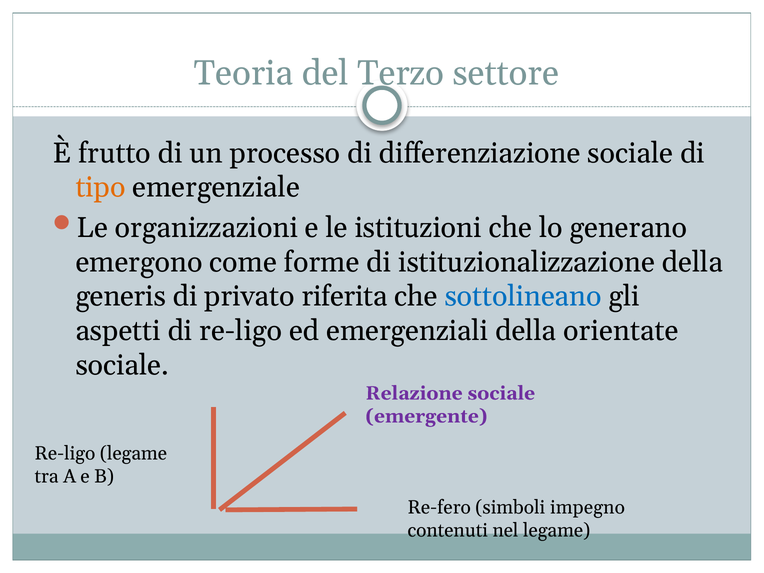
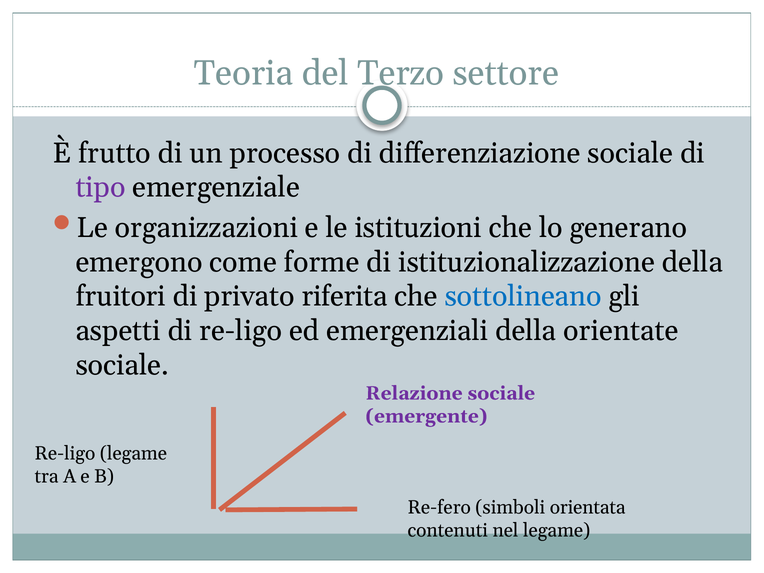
tipo colour: orange -> purple (101, 187)
generis: generis -> fruitori (121, 296)
impegno: impegno -> orientata (588, 508)
